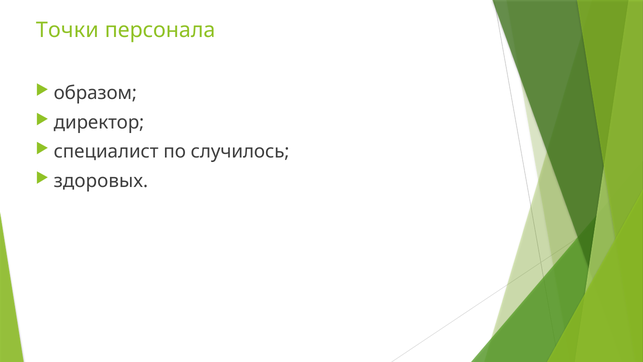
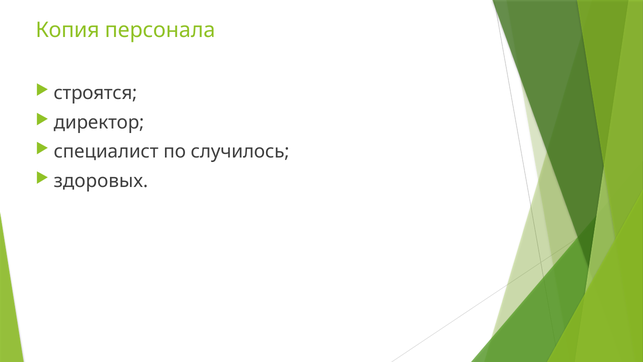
Точки: Точки -> Копия (68, 30)
образом: образом -> строятся (95, 93)
